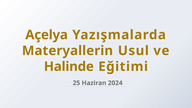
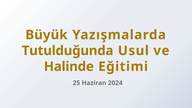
Açelya: Açelya -> Büyük (46, 35)
Materyallerin: Materyallerin -> Tutulduğunda (68, 51)
